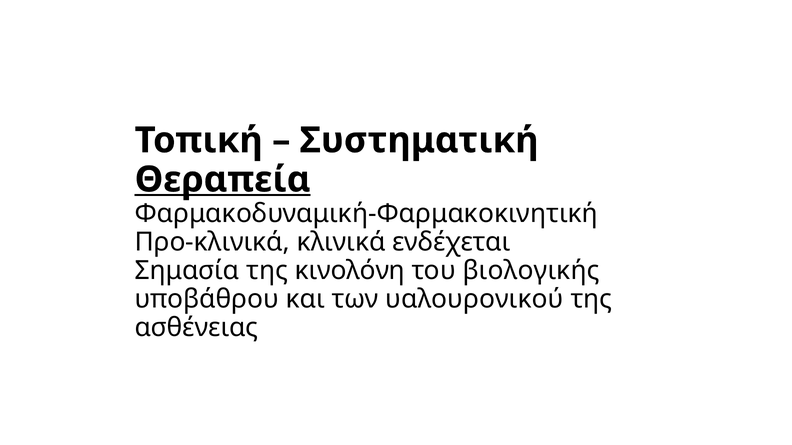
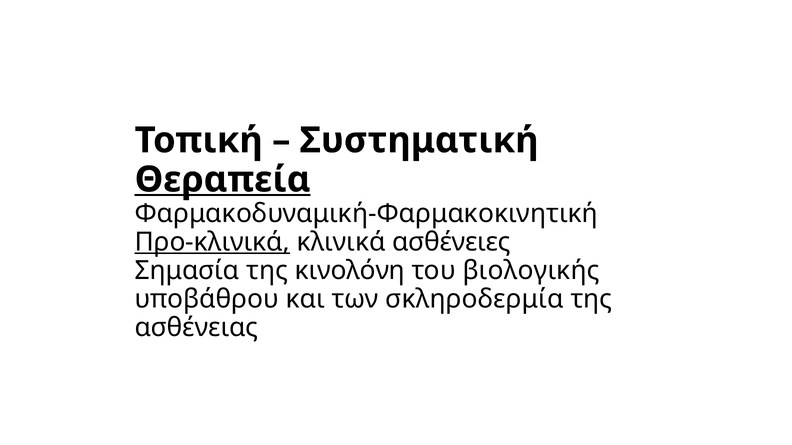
Προ-κλινικά underline: none -> present (212, 242)
ενδέχεται: ενδέχεται -> ασθένειες (451, 242)
υαλουρονικού: υαλουρονικού -> σκληροδερμία (474, 299)
